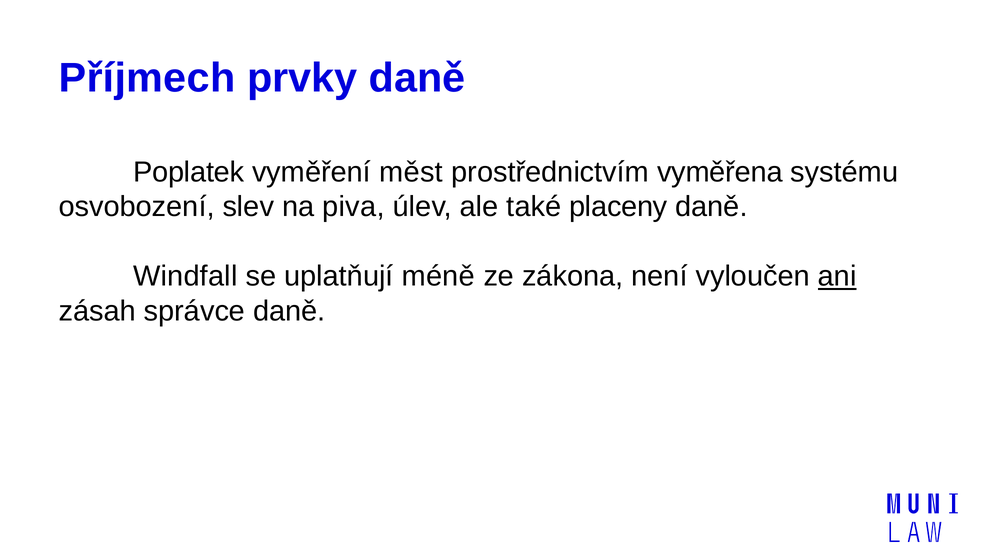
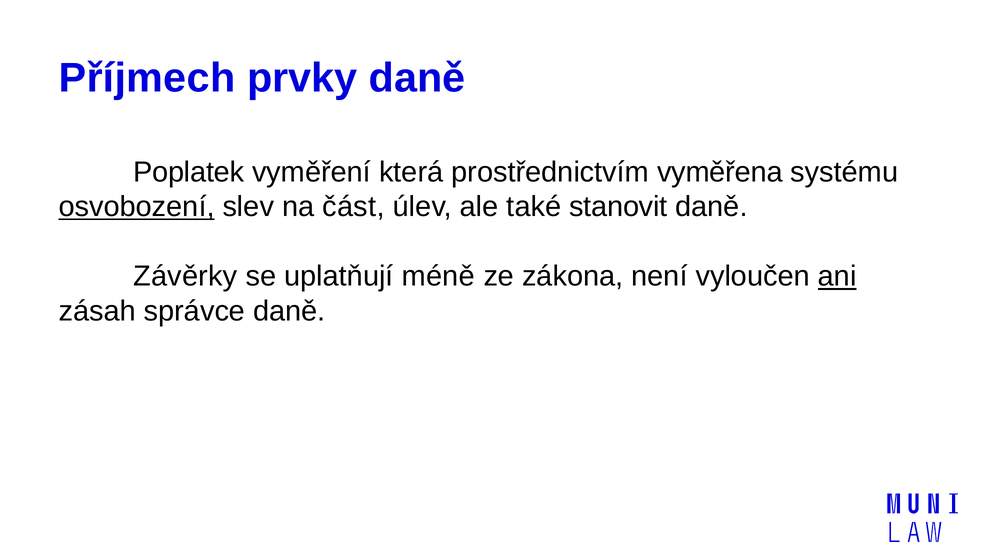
měst: měst -> která (411, 172)
osvobození underline: none -> present (137, 207)
piva: piva -> část (353, 207)
placeny: placeny -> stanovit (618, 207)
Windfall: Windfall -> Závěrky (185, 276)
